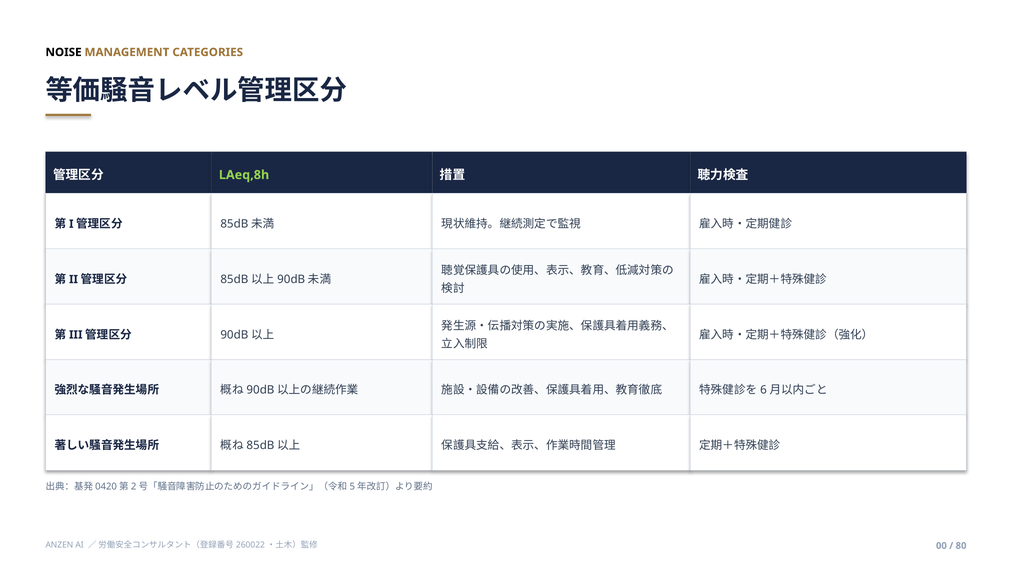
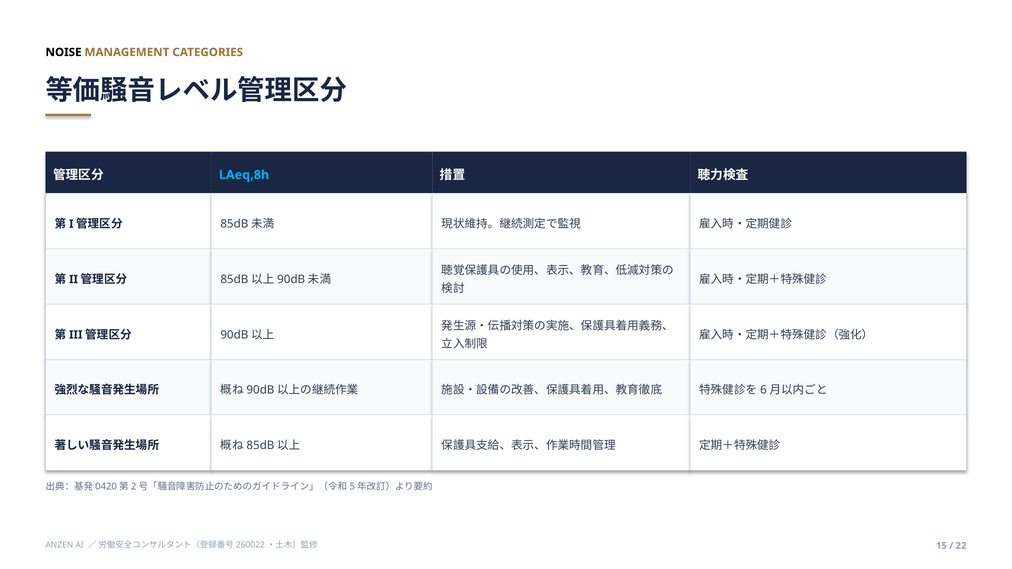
LAeq,8h colour: light green -> light blue (244, 175)
00: 00 -> 15 (941, 546)
80: 80 -> 22 (961, 546)
